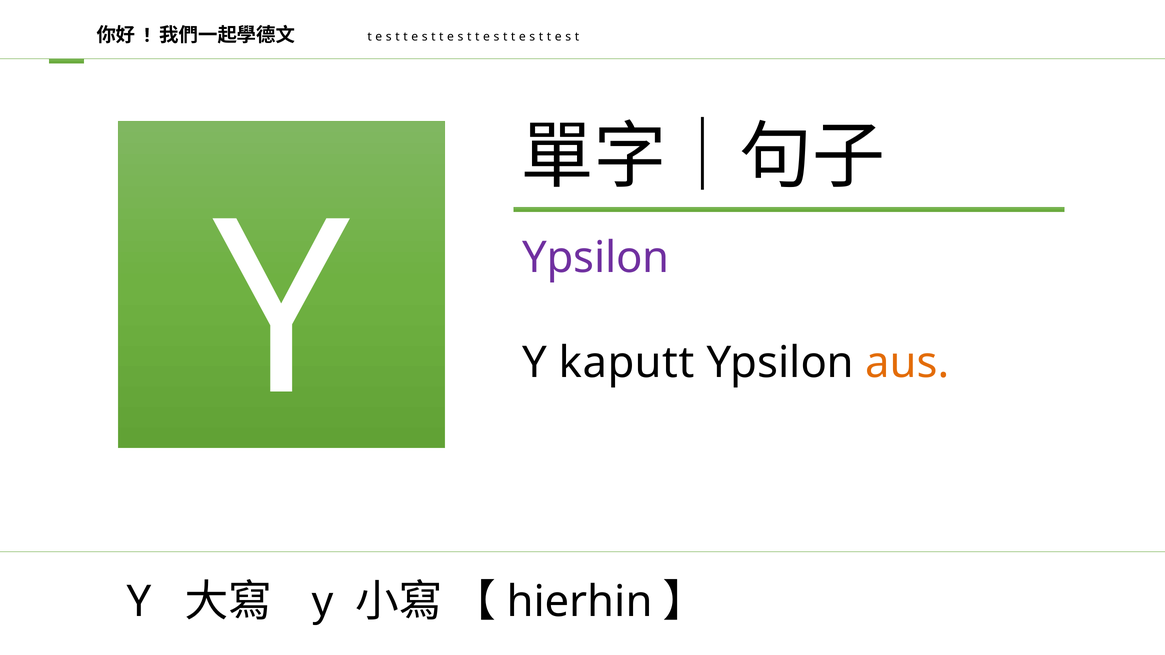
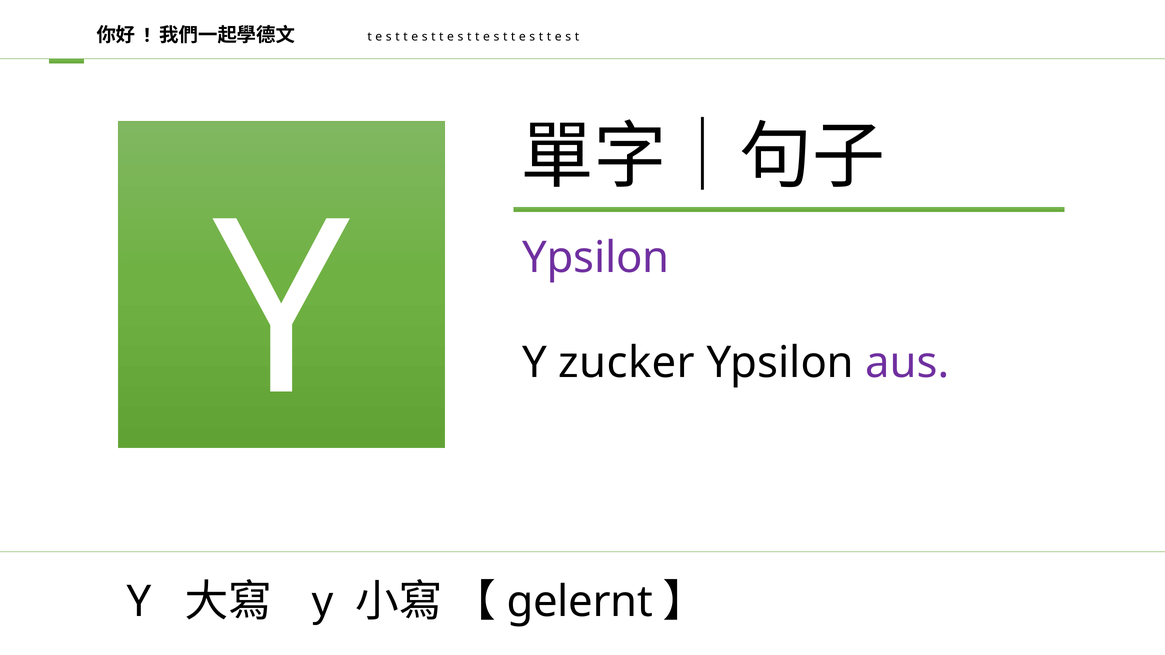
kaputt: kaputt -> zucker (627, 363)
aus colour: orange -> purple (907, 363)
hierhin: hierhin -> gelernt (580, 602)
